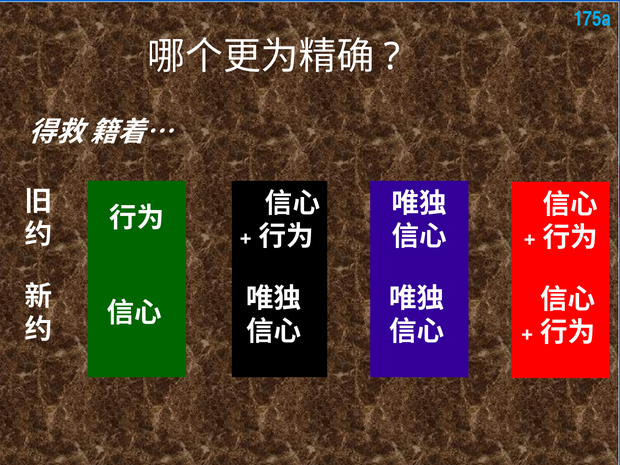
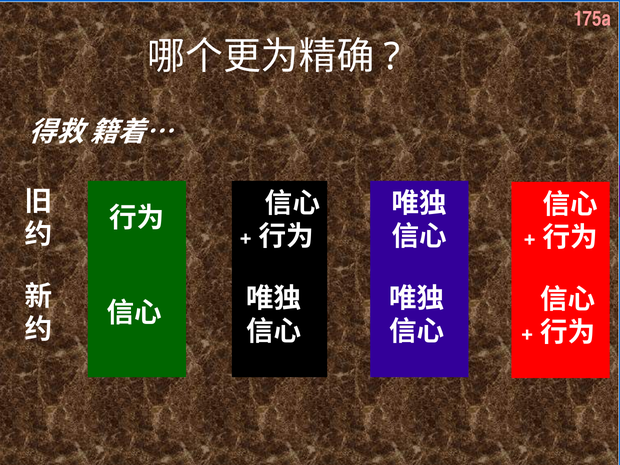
175a colour: light blue -> pink (592, 19)
